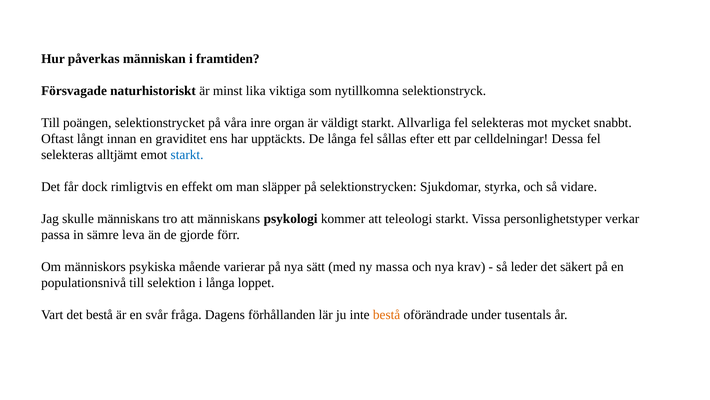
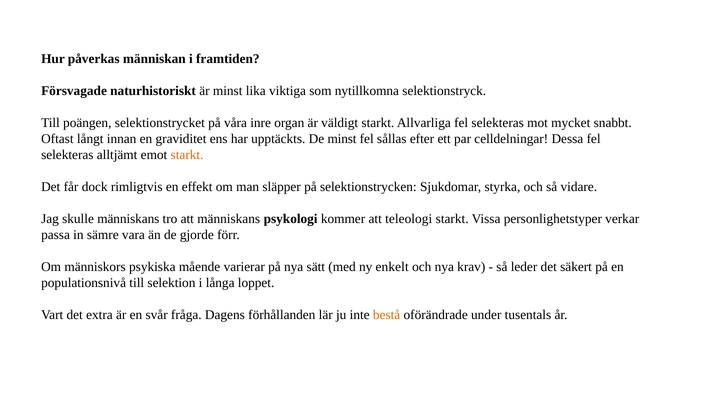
De långa: långa -> minst (342, 139)
starkt colour: blue -> orange (187, 155)
leva: leva -> vara (133, 234)
massa: massa -> enkelt (392, 266)
det bestå: bestå -> extra (99, 314)
